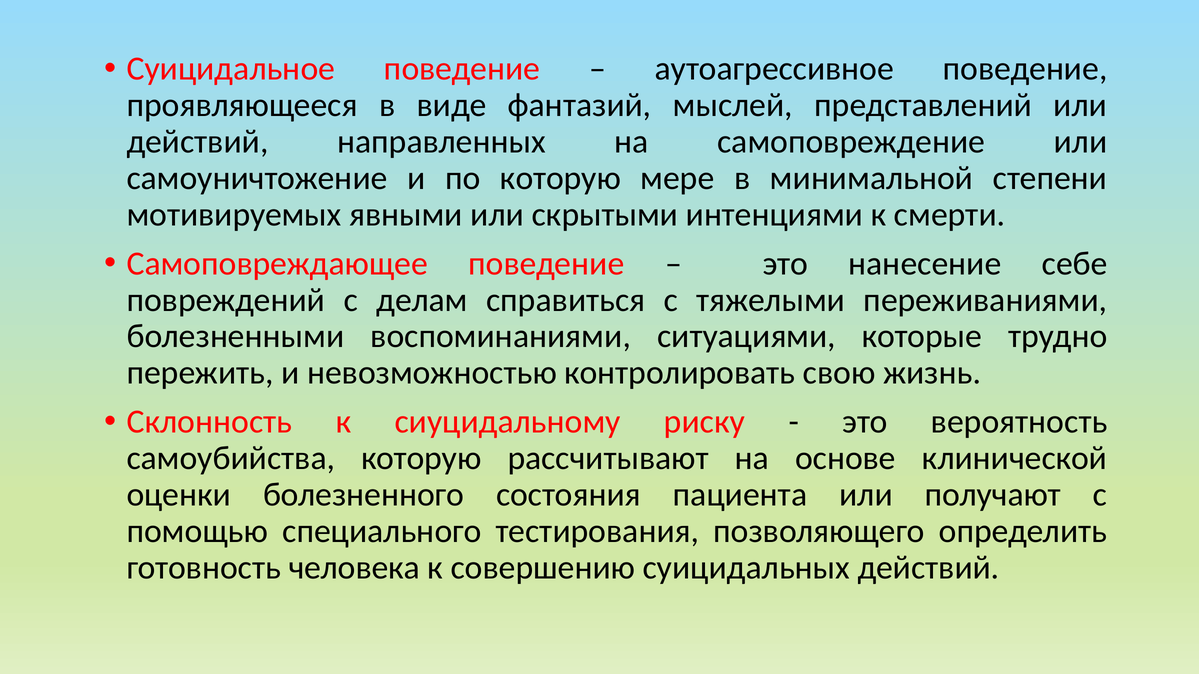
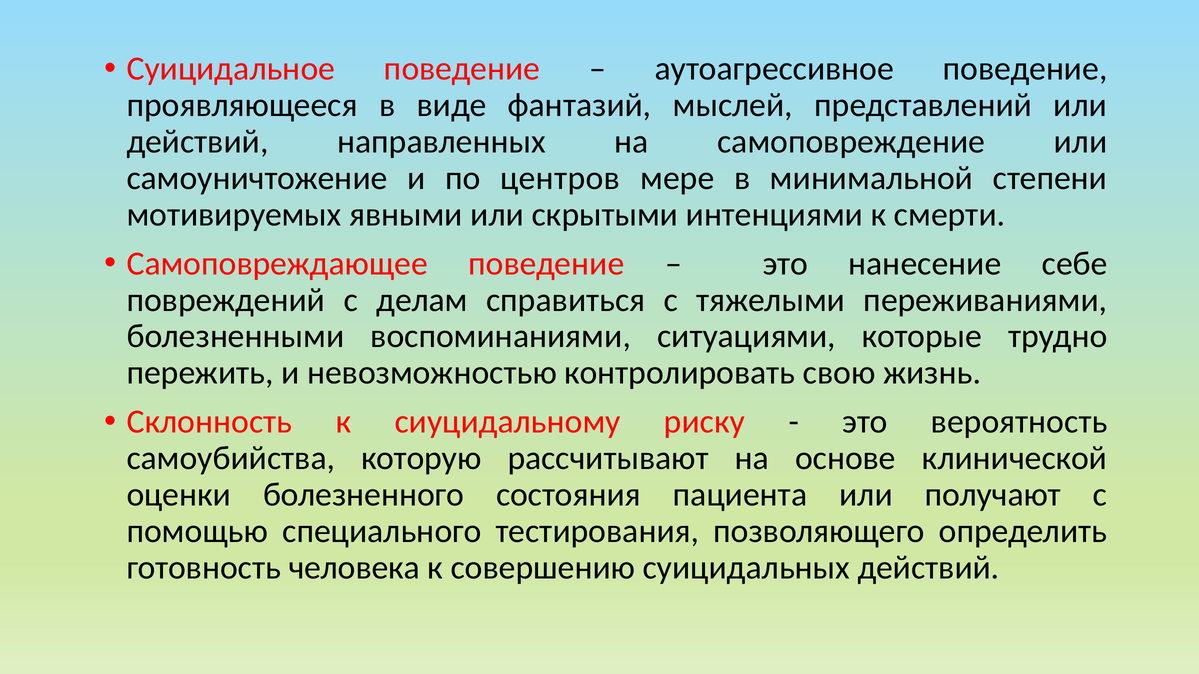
по которую: которую -> центров (560, 178)
